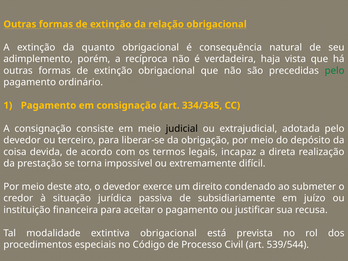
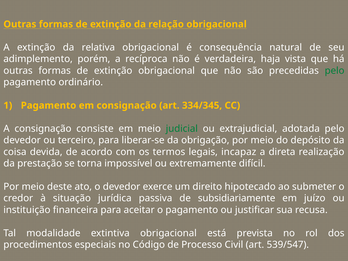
quanto: quanto -> relativa (98, 47)
judicial colour: black -> green (182, 129)
condenado: condenado -> hipotecado (250, 187)
539/544: 539/544 -> 539/547 (288, 245)
